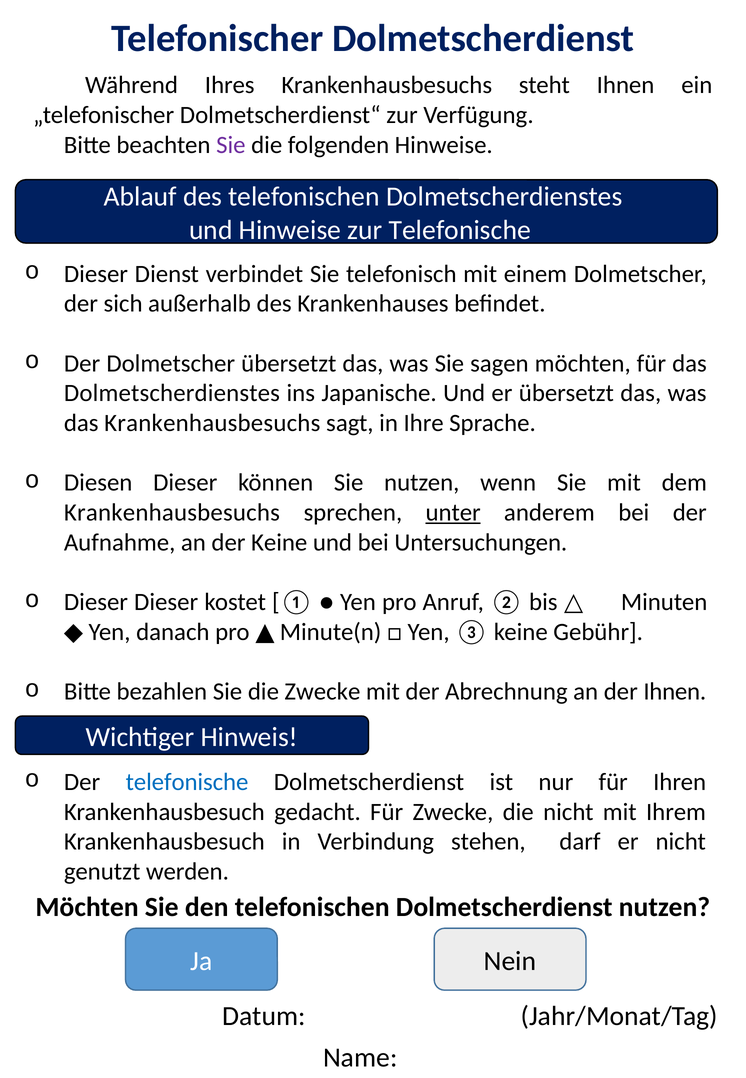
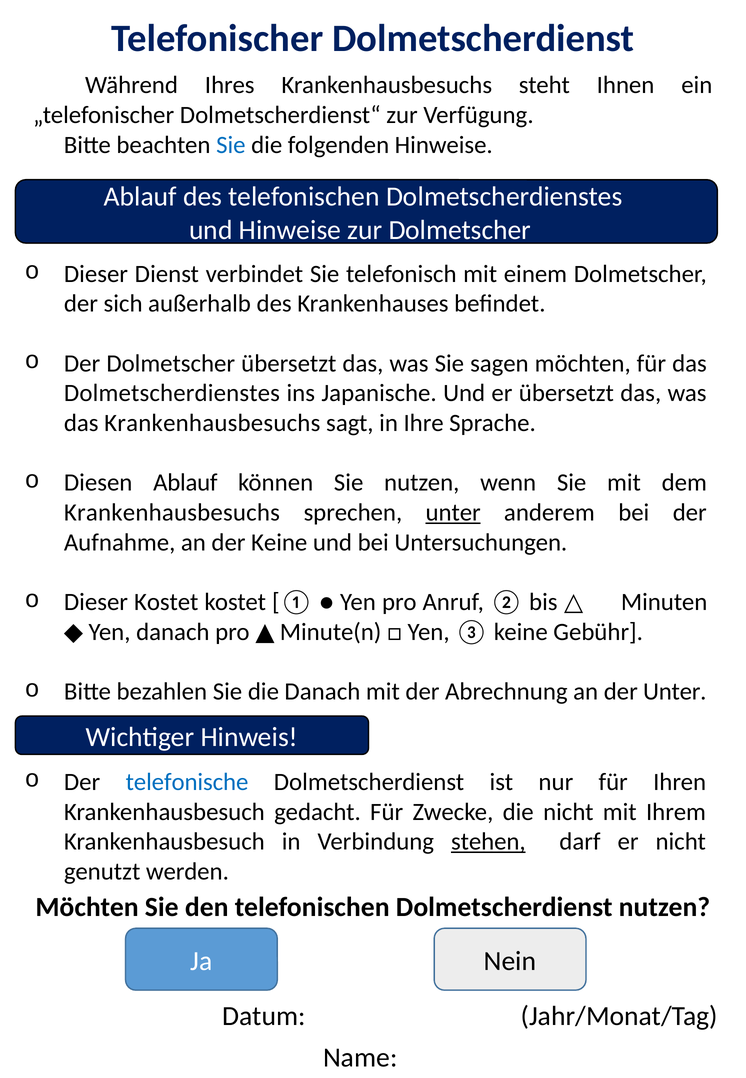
Sie colour: purple -> blue (231, 145)
zur Telefonische: Telefonische -> Dolmetscher (460, 230)
Diesen Dieser: Dieser -> Ablauf (185, 483)
Dieser Dieser: Dieser -> Kostet (166, 602)
die Zwecke: Zwecke -> Danach (322, 691)
der Ihnen: Ihnen -> Unter (675, 691)
stehen underline: none -> present (488, 841)
